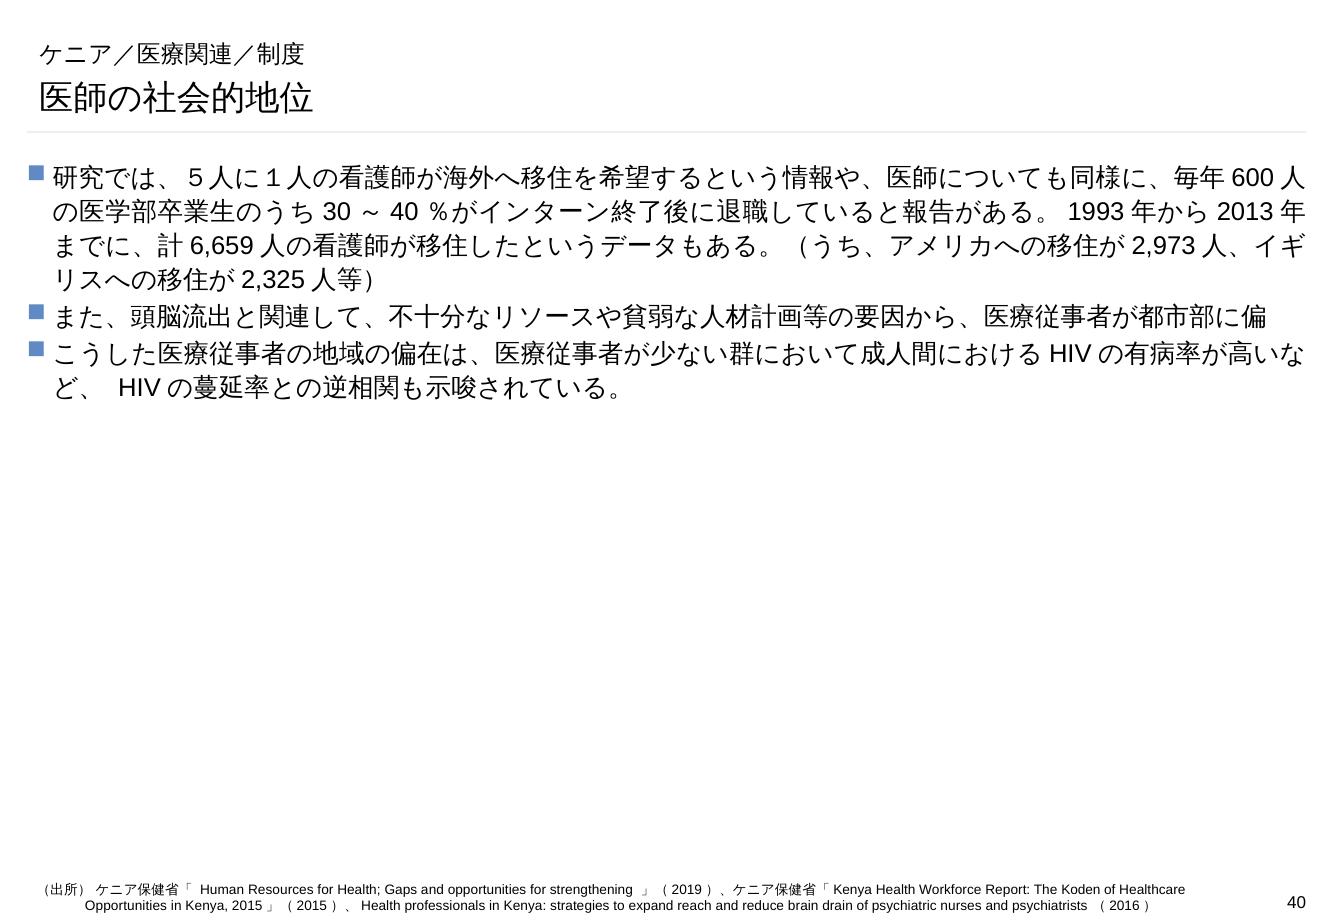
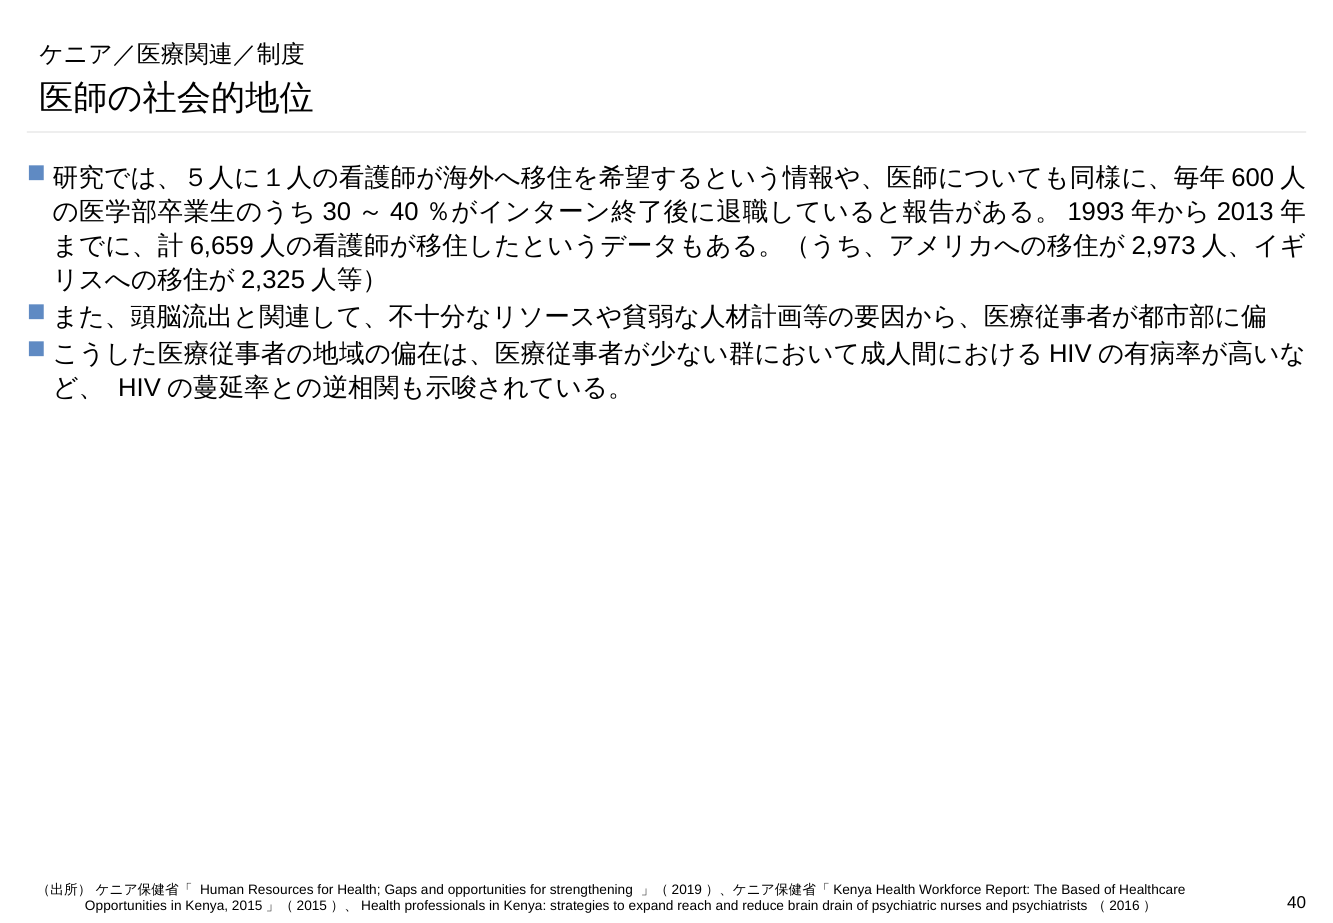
Koden: Koden -> Based (1081, 890)
